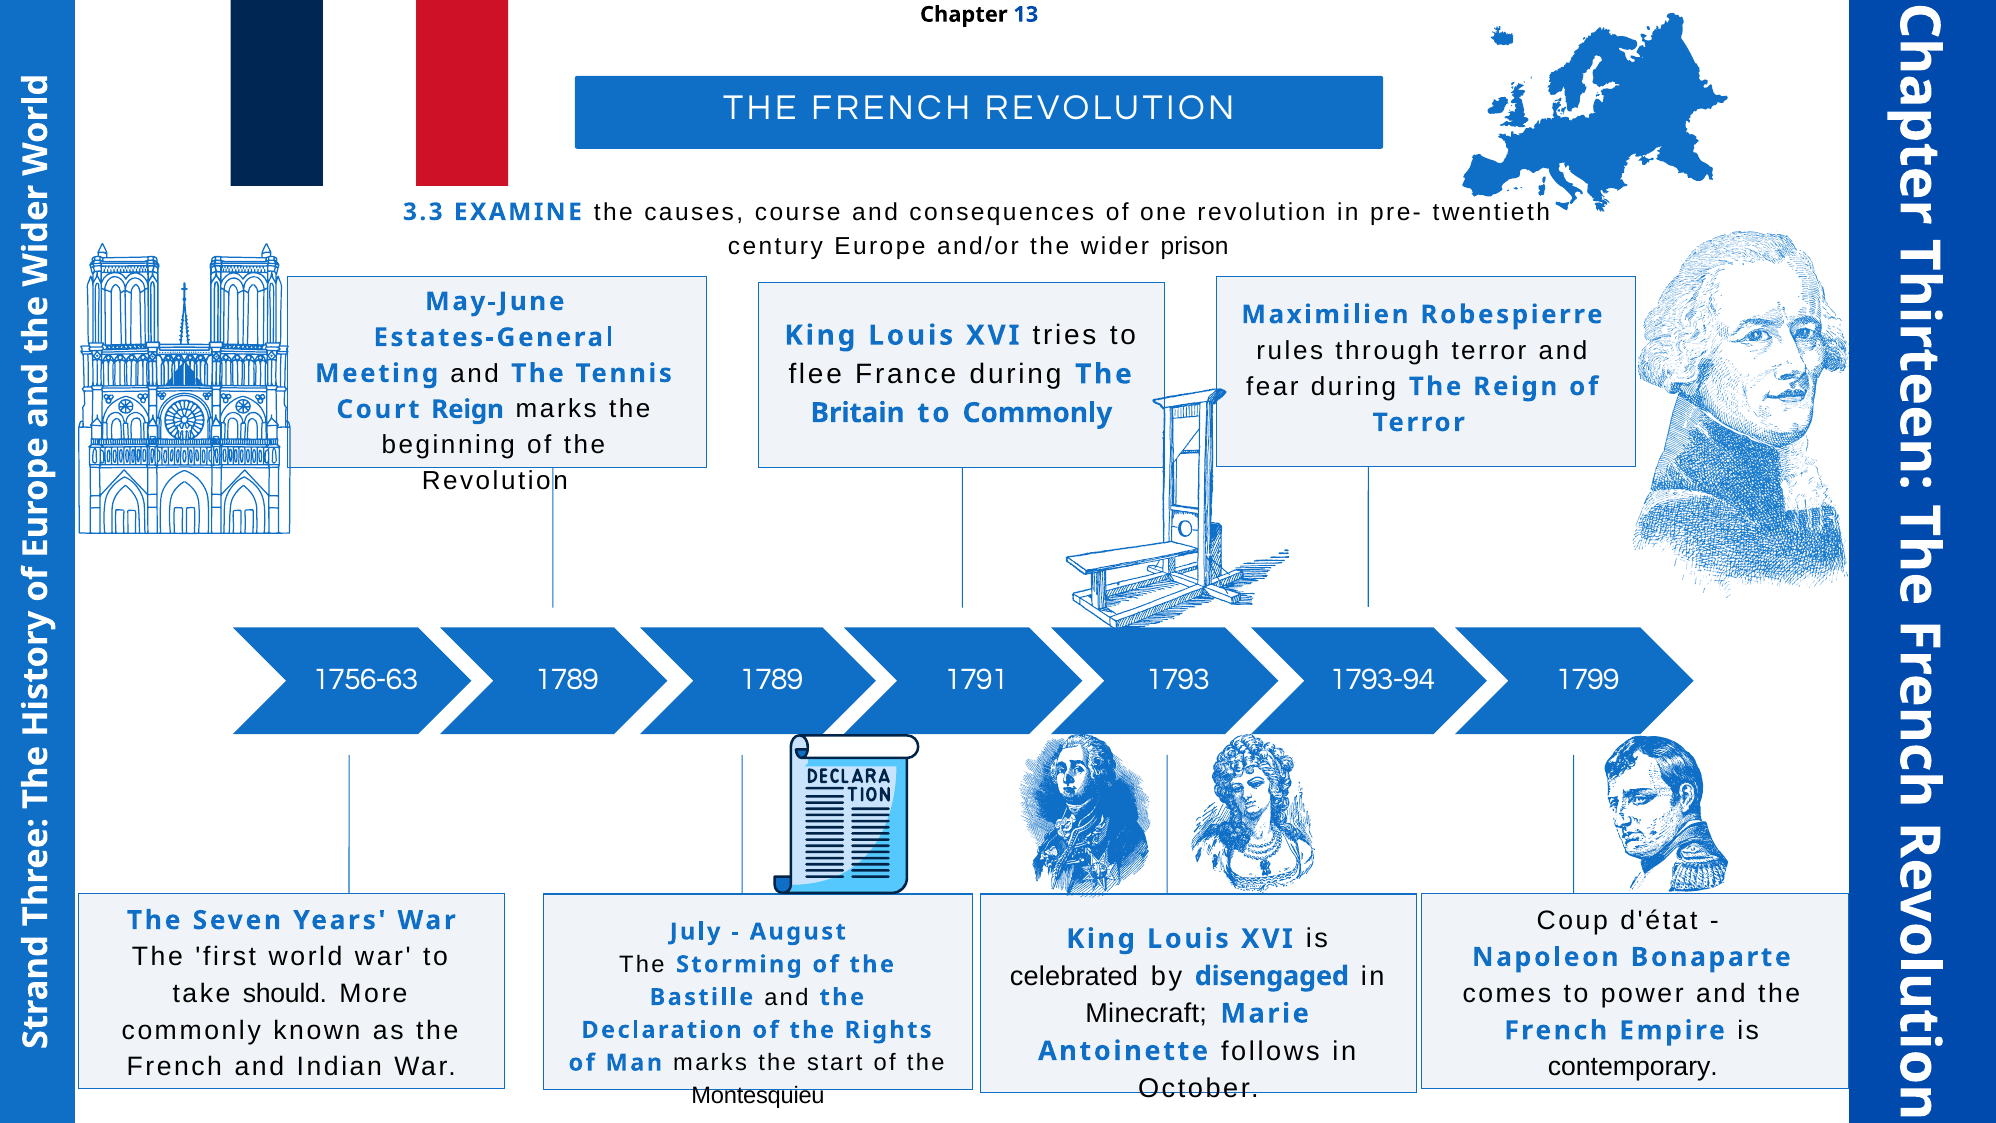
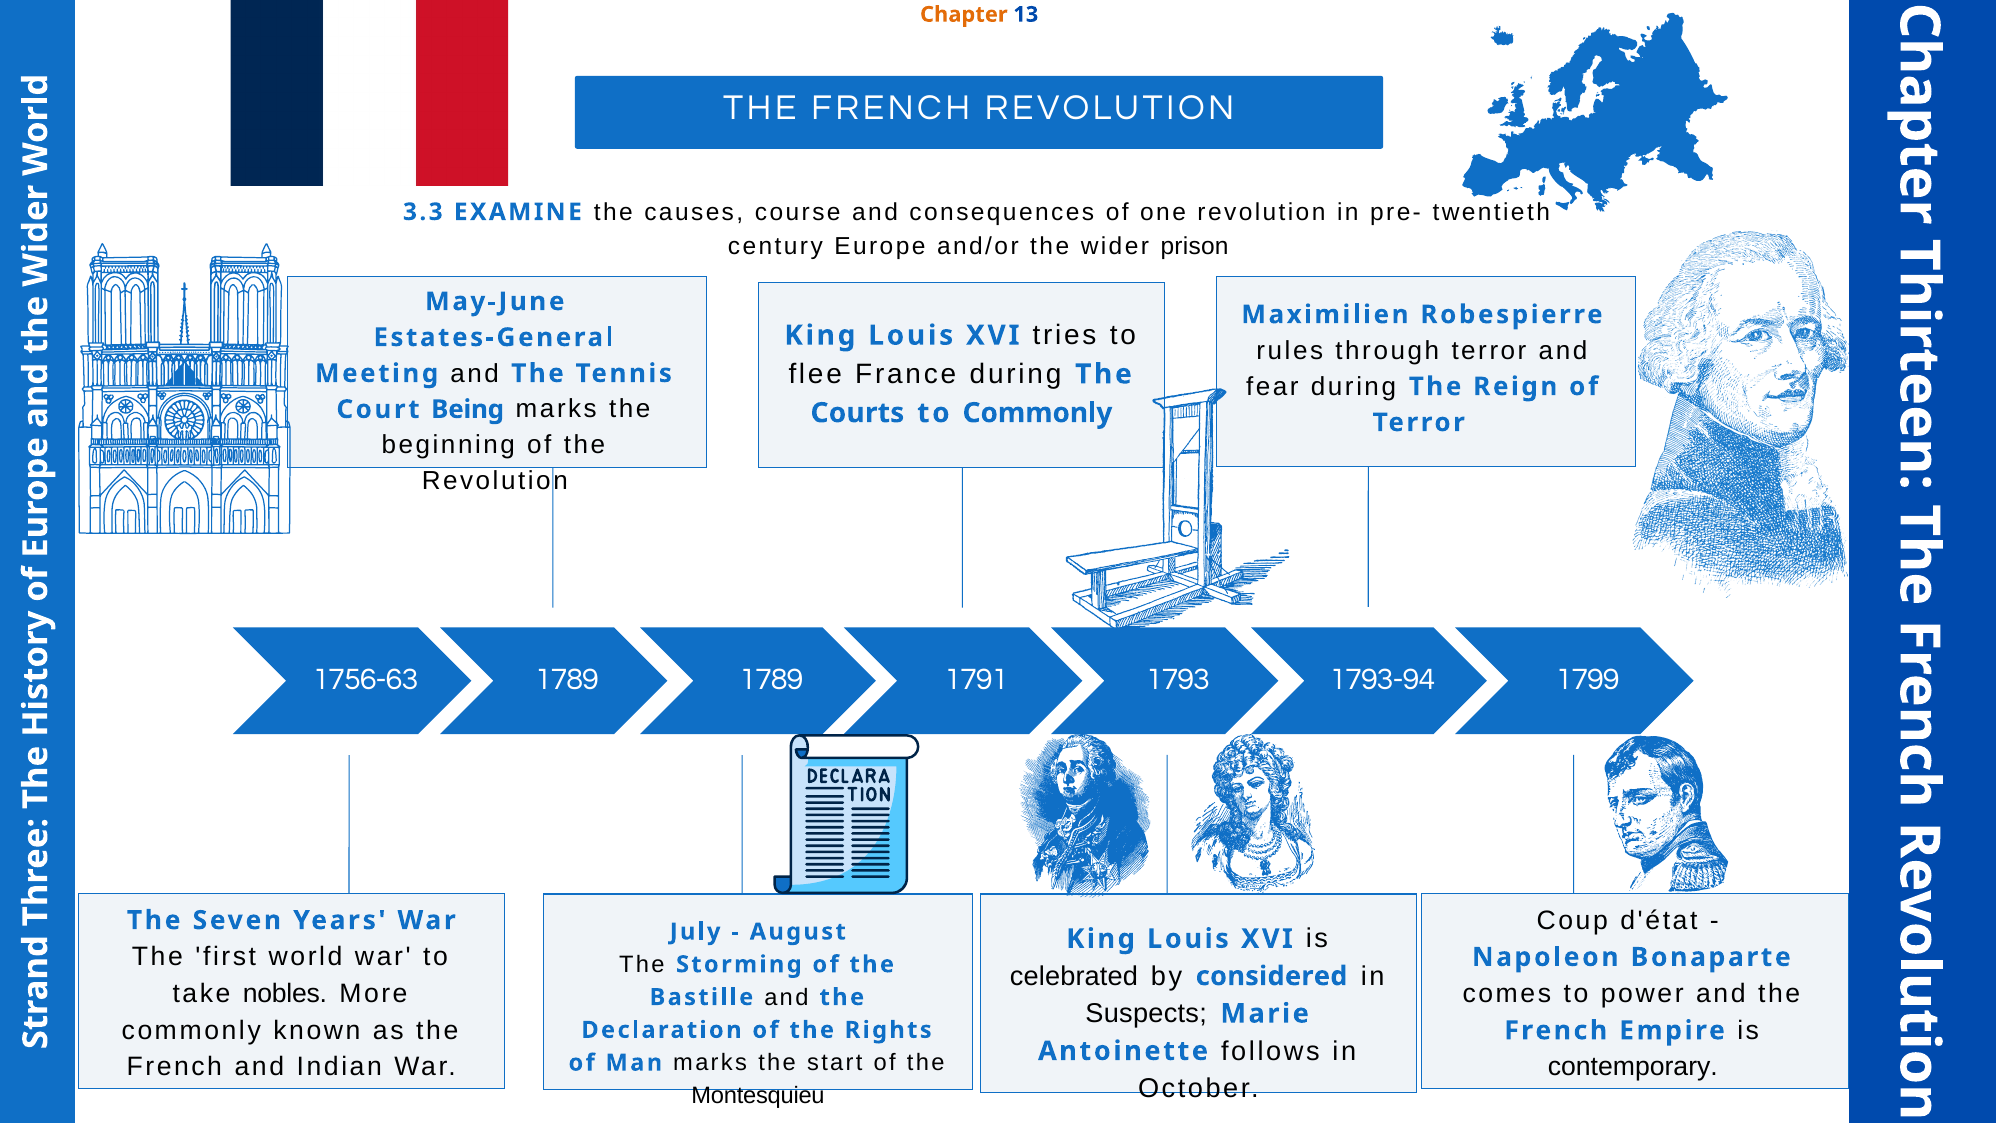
Chapter colour: black -> orange (964, 15)
Court Reign: Reign -> Being (468, 409)
Britain: Britain -> Courts (857, 413)
disengaged: disengaged -> considered (1272, 976)
should: should -> nobles (285, 993)
Minecraft: Minecraft -> Suspects (1146, 1013)
